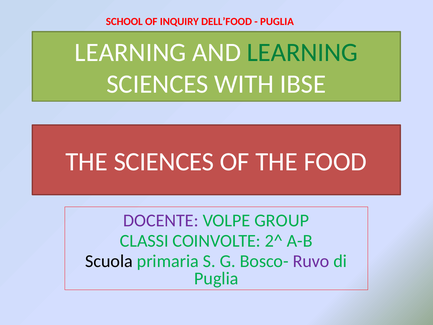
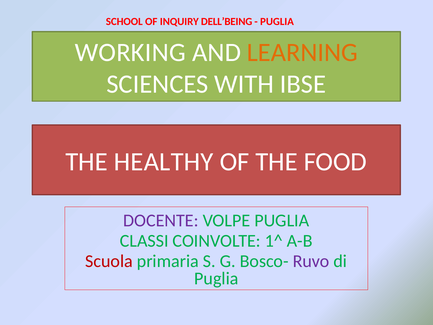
DELL’FOOD: DELL’FOOD -> DELL’BEING (227, 22)
LEARNING: LEARNING -> WORKING (130, 52)
LEARNING colour: green -> orange (302, 52)
THE SCIENCES: SCIENCES -> HEALTHY (164, 162)
VOLPE GROUP: GROUP -> PUGLIA (282, 220)
2^: 2^ -> 1^ (274, 241)
Scuola colour: black -> red (109, 261)
